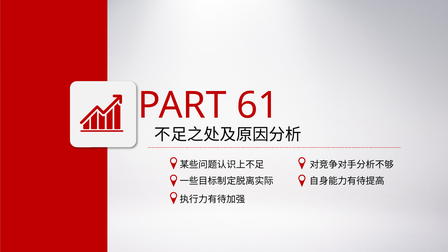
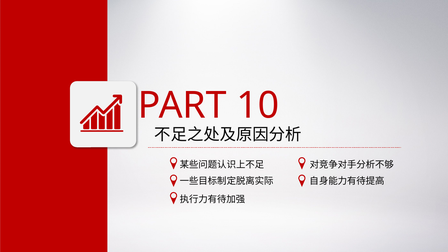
61: 61 -> 10 (258, 106)
